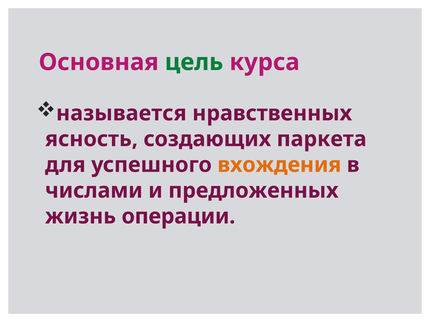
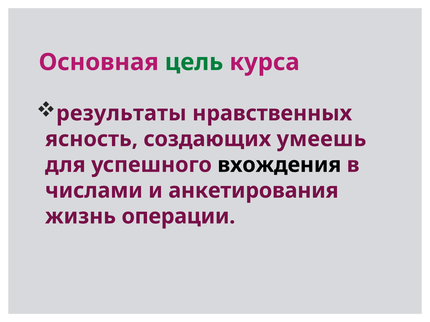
называется: называется -> результаты (121, 113)
паркета: паркета -> умеешь (322, 139)
вхождения colour: orange -> black (279, 165)
предложенных: предложенных -> анкетирования (253, 191)
